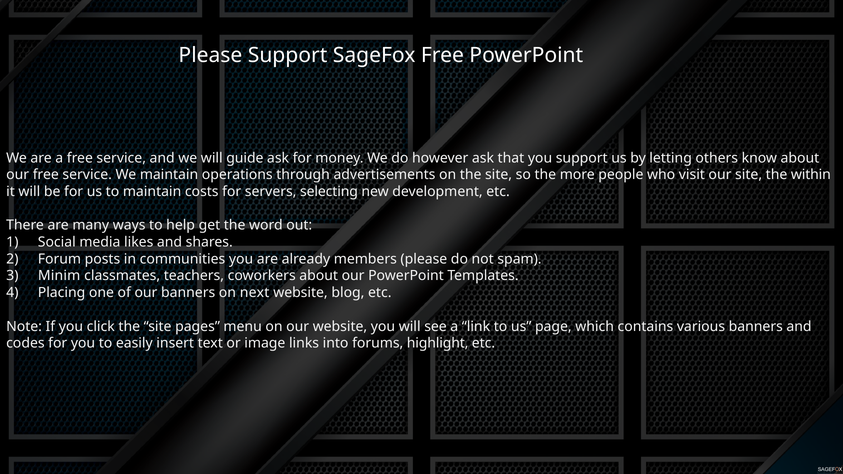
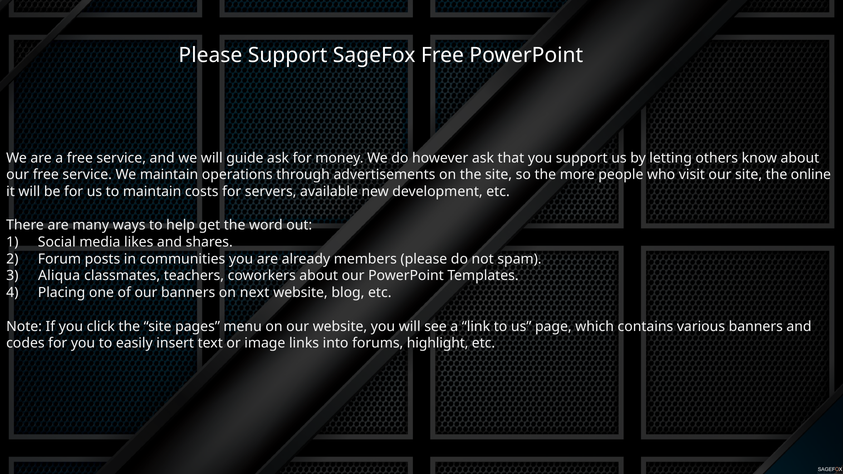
within: within -> online (811, 175)
selecting: selecting -> available (329, 192)
Minim: Minim -> Aliqua (59, 276)
